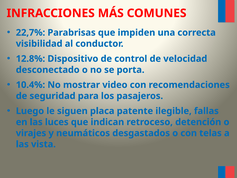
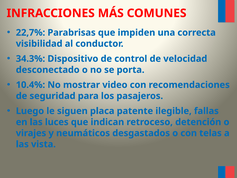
12.8%: 12.8% -> 34.3% (30, 59)
